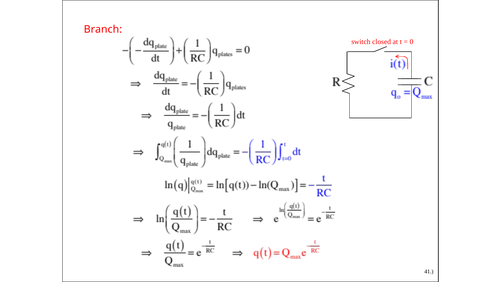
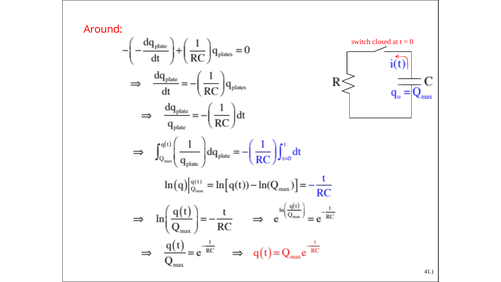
Branch: Branch -> Around (103, 29)
